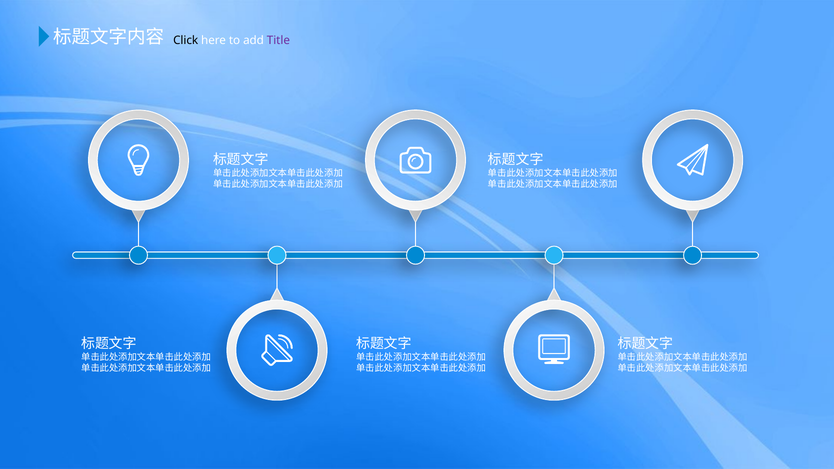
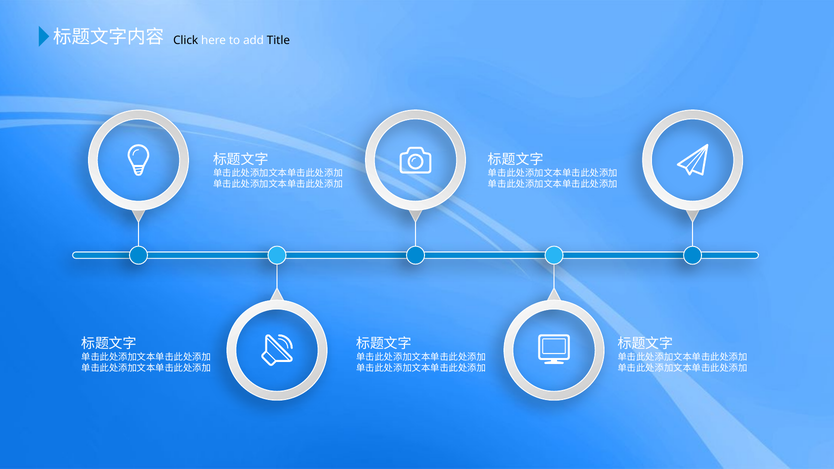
Title colour: purple -> black (278, 40)
